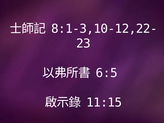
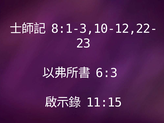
6:5: 6:5 -> 6:3 (107, 73)
